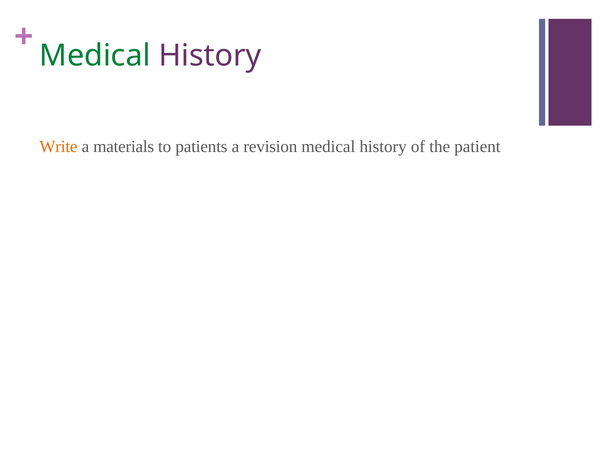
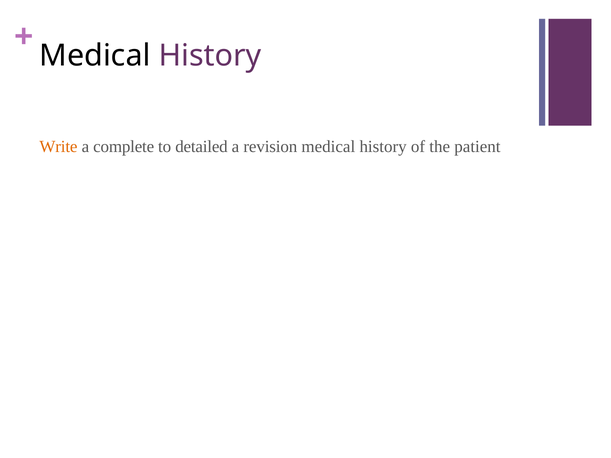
Medical colour: green -> black (95, 56)
materials: materials -> complete (124, 147)
patients: patients -> detailed (201, 147)
